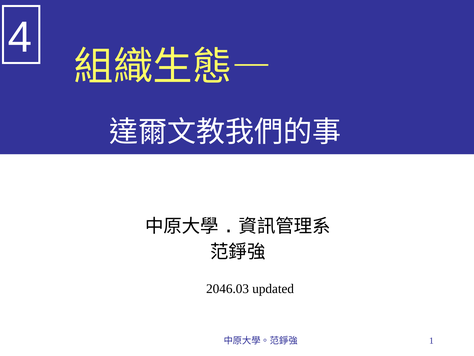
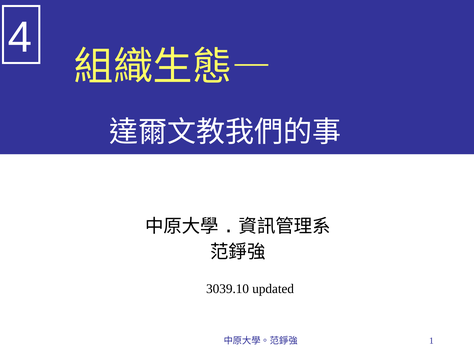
2046.03: 2046.03 -> 3039.10 (228, 288)
